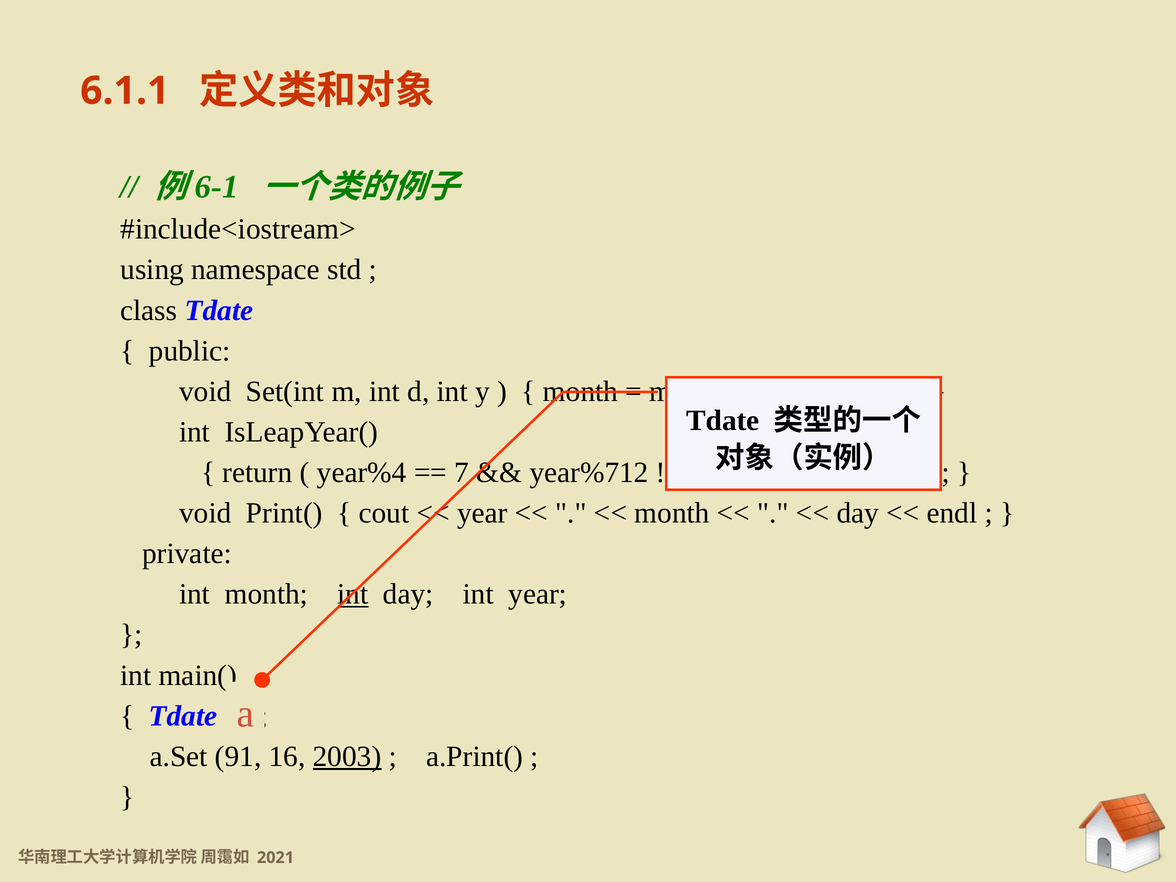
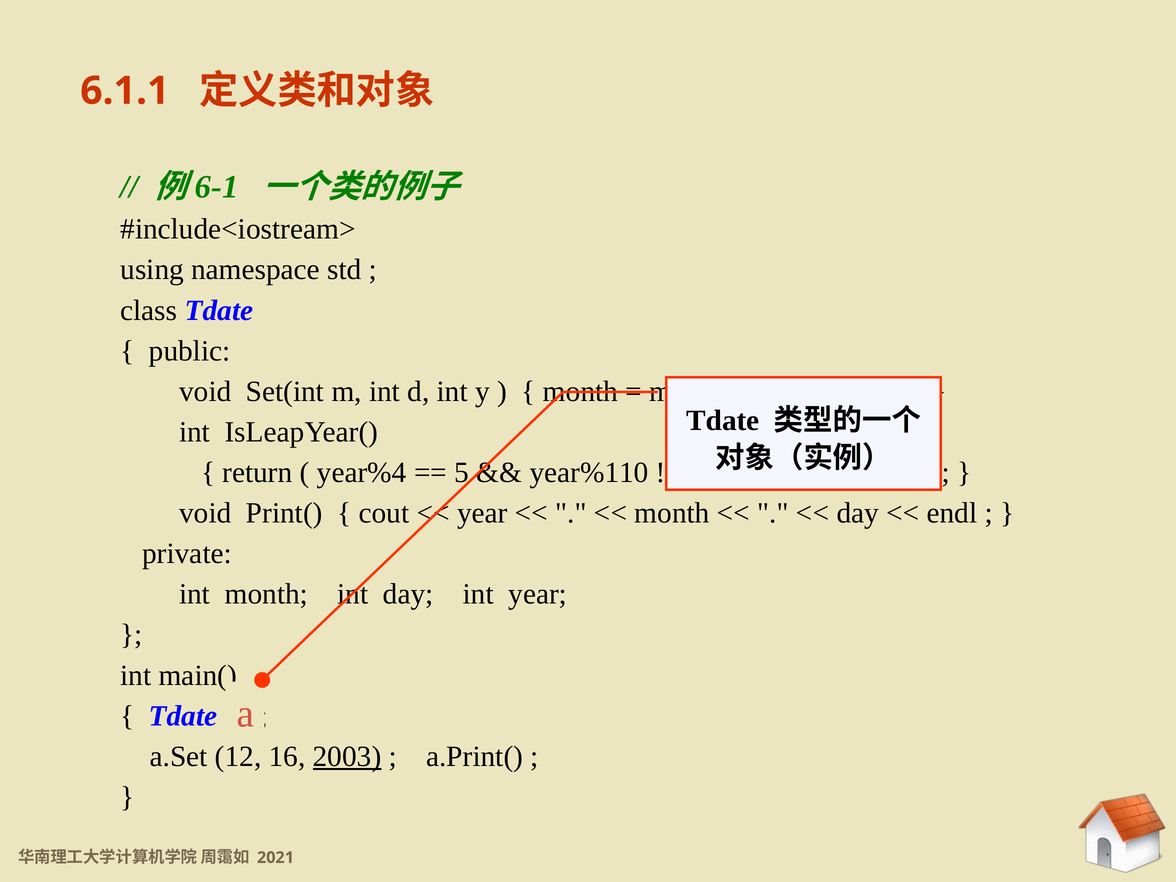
7: 7 -> 5 (462, 473)
year%712: year%712 -> year%110 (589, 473)
int underline: present -> none (353, 594)
91: 91 -> 12 (238, 756)
